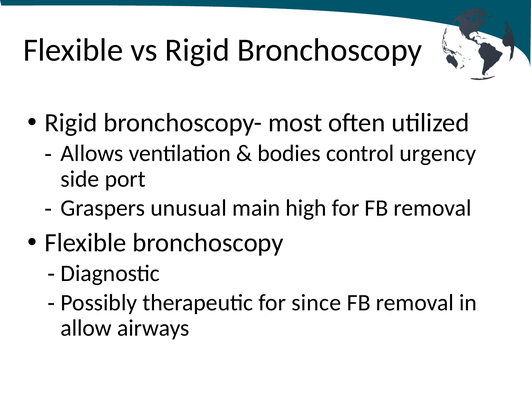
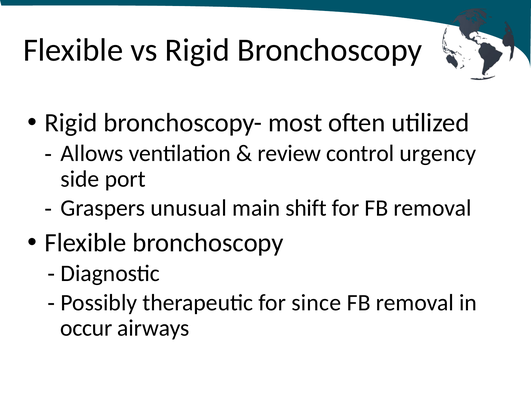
bodies: bodies -> review (289, 154)
high: high -> shift (306, 208)
allow: allow -> occur (86, 328)
